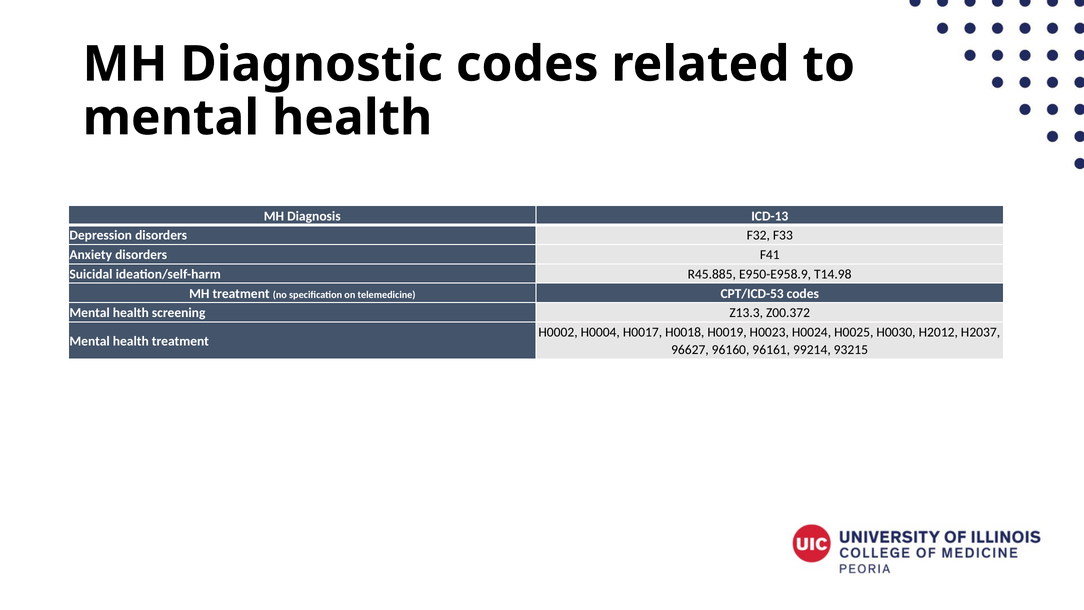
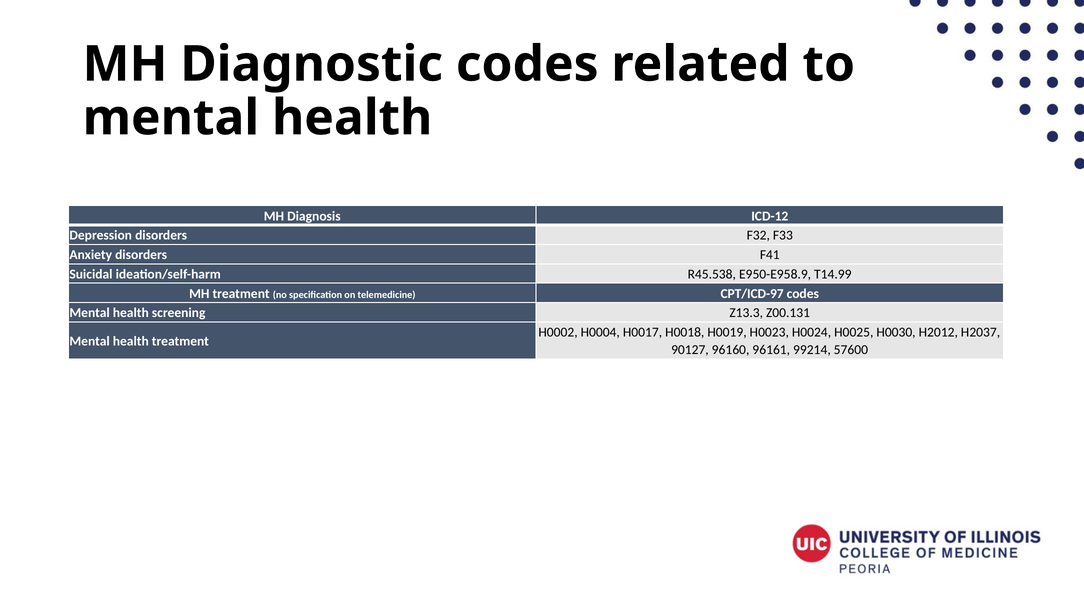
ICD-13: ICD-13 -> ICD-12 (770, 216)
R45.885: R45.885 -> R45.538 (712, 274)
T14.98: T14.98 -> T14.99 (833, 274)
CPT/ICD-53: CPT/ICD-53 -> CPT/ICD-97 (752, 293)
Z00.372: Z00.372 -> Z00.131 (788, 313)
96627: 96627 -> 90127 (690, 350)
93215: 93215 -> 57600 (851, 350)
